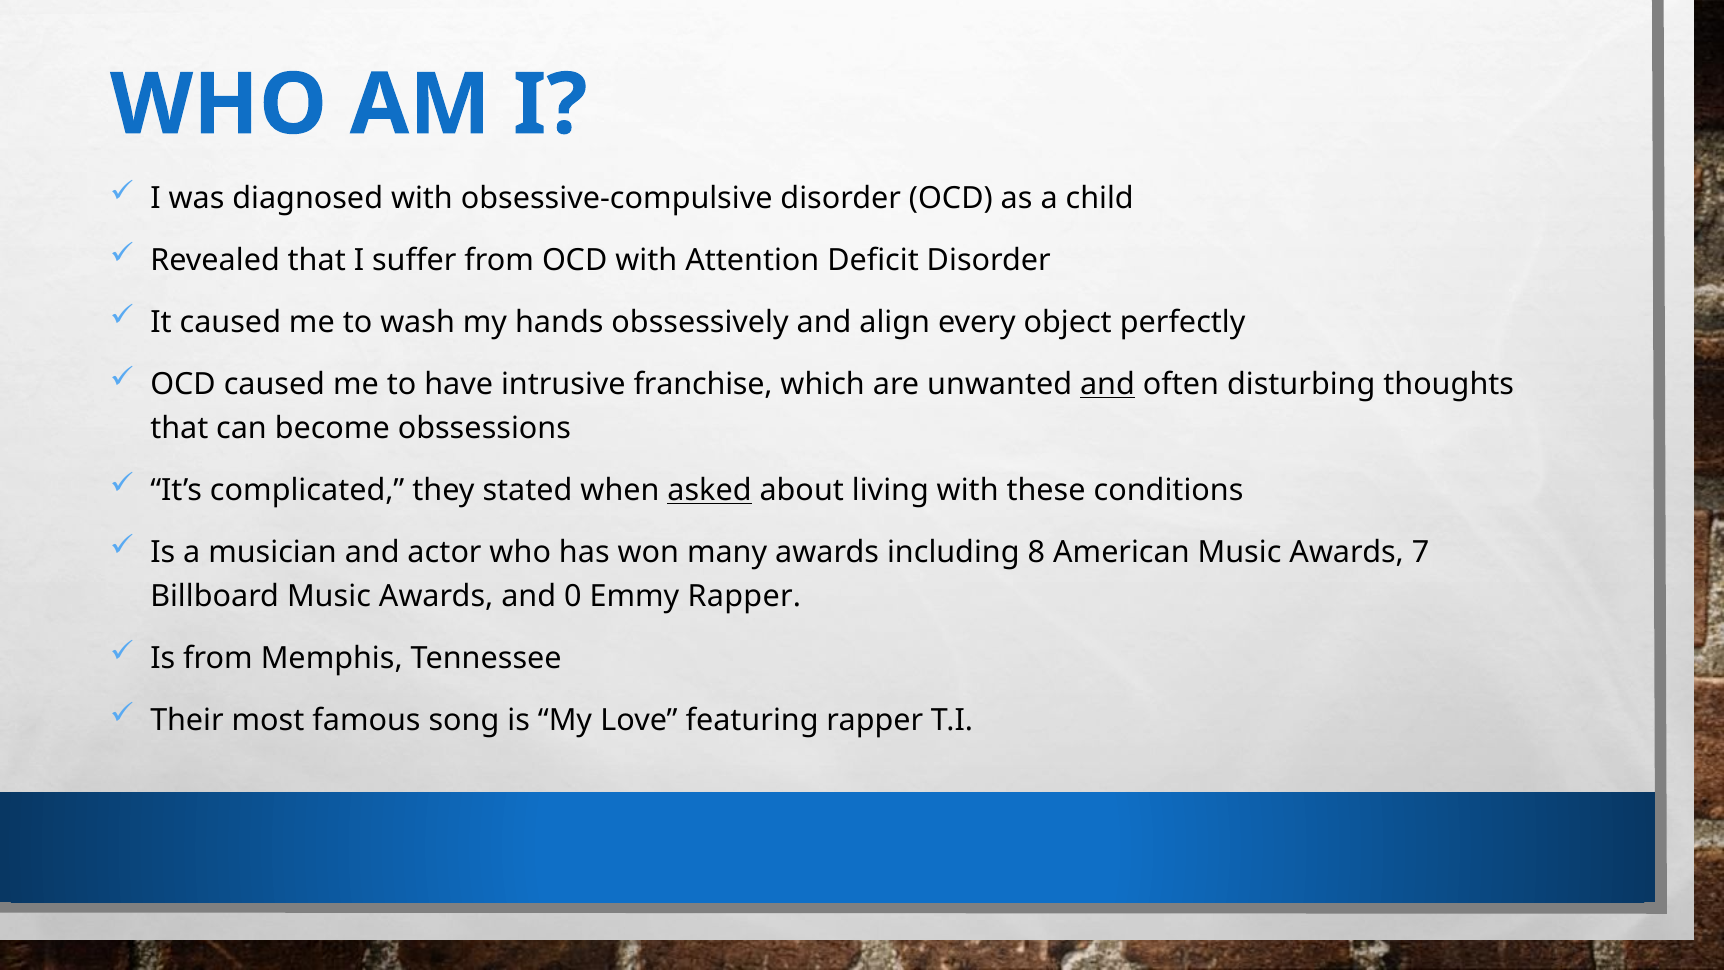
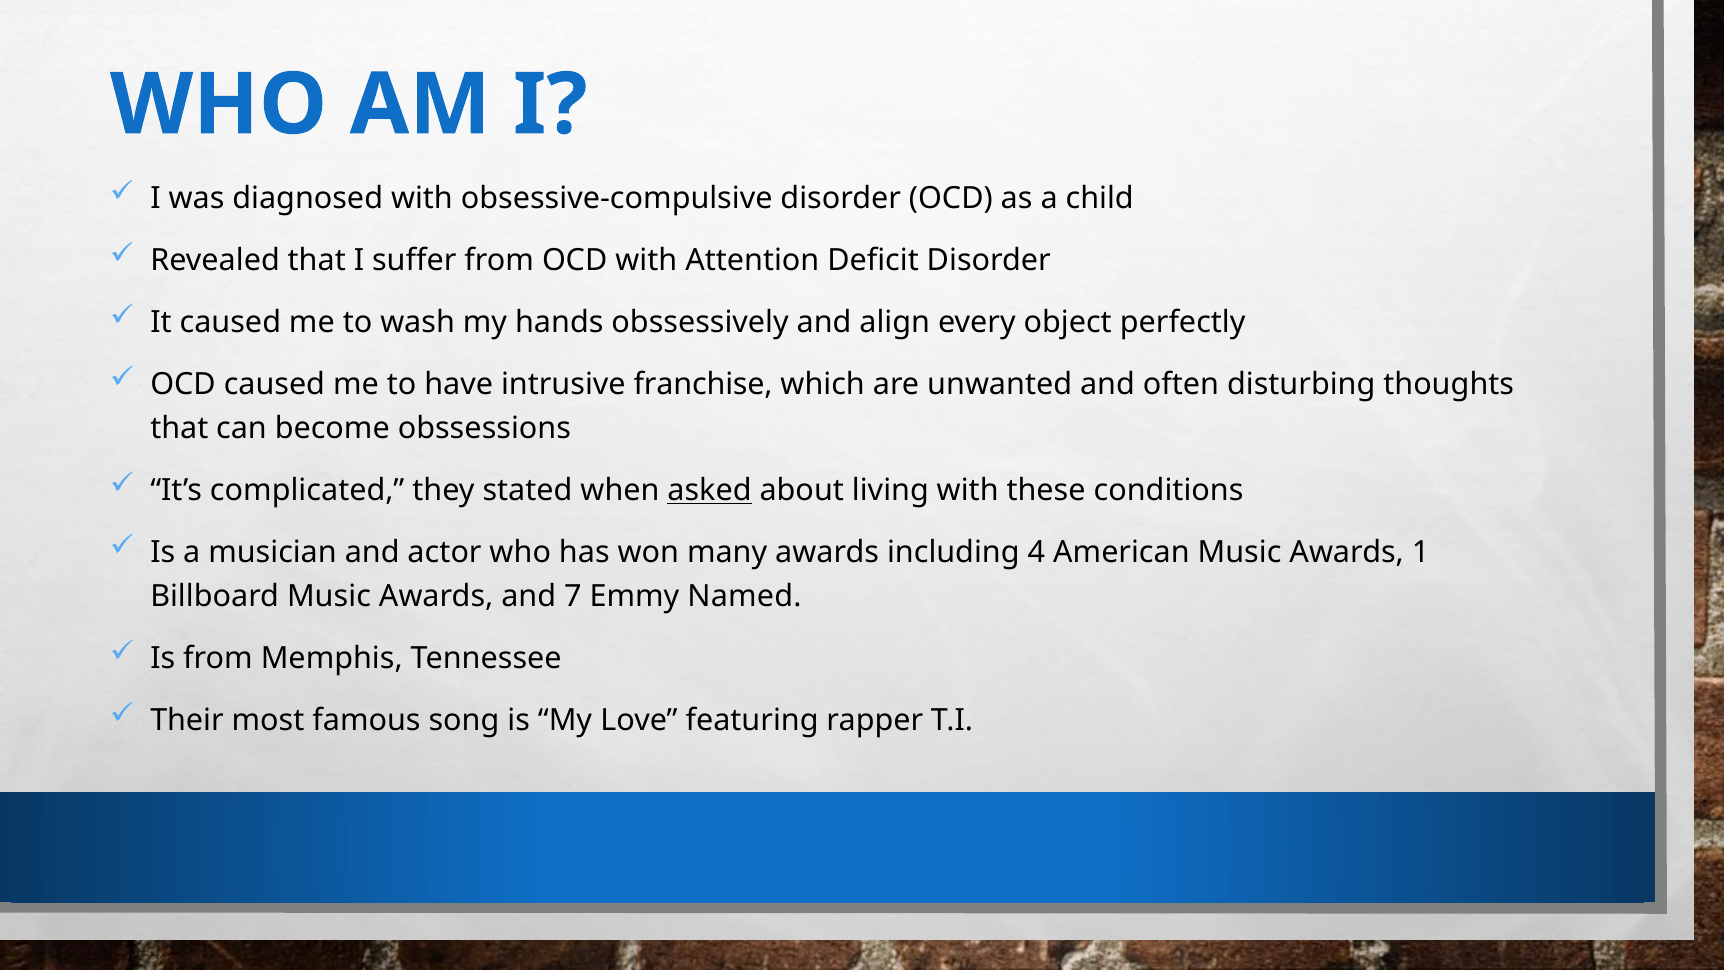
and underline: present -> none (1107, 384)
8: 8 -> 4 (1036, 552)
7: 7 -> 1 (1421, 552)
0: 0 -> 7 (573, 596)
Emmy Rapper: Rapper -> Named (744, 596)
